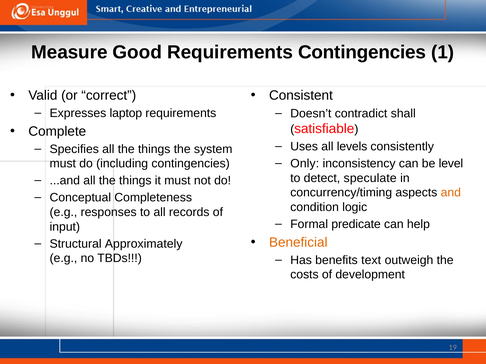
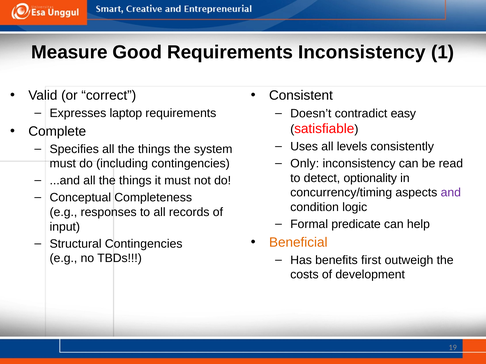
Requirements Contingencies: Contingencies -> Inconsistency (362, 52)
shall: shall -> easy (403, 114)
level: level -> read (451, 164)
speculate: speculate -> optionality (370, 178)
and colour: orange -> purple (451, 193)
Structural Approximately: Approximately -> Contingencies (144, 244)
text: text -> first (371, 260)
